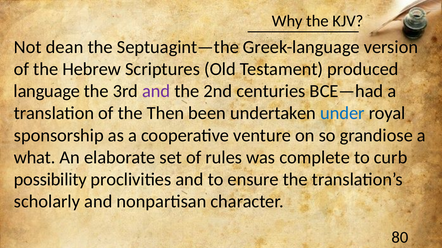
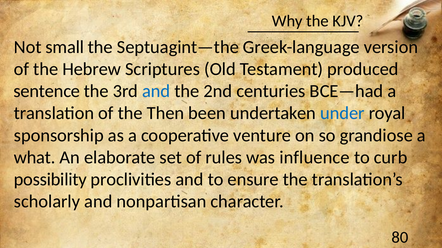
dean: dean -> small (65, 47)
language: language -> sentence (47, 91)
and colour: purple -> blue (156, 91)
complete: complete -> influence (315, 158)
